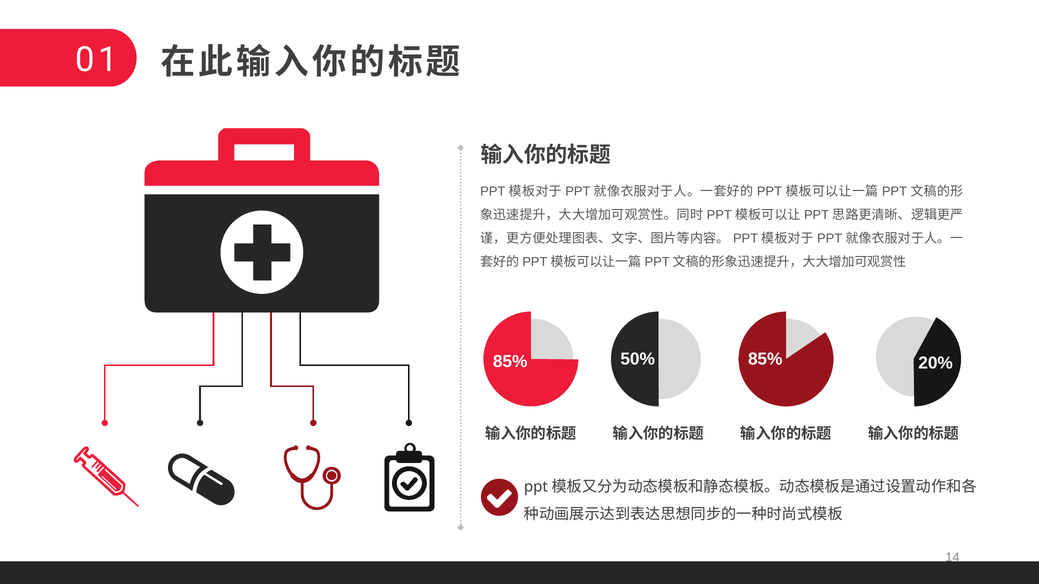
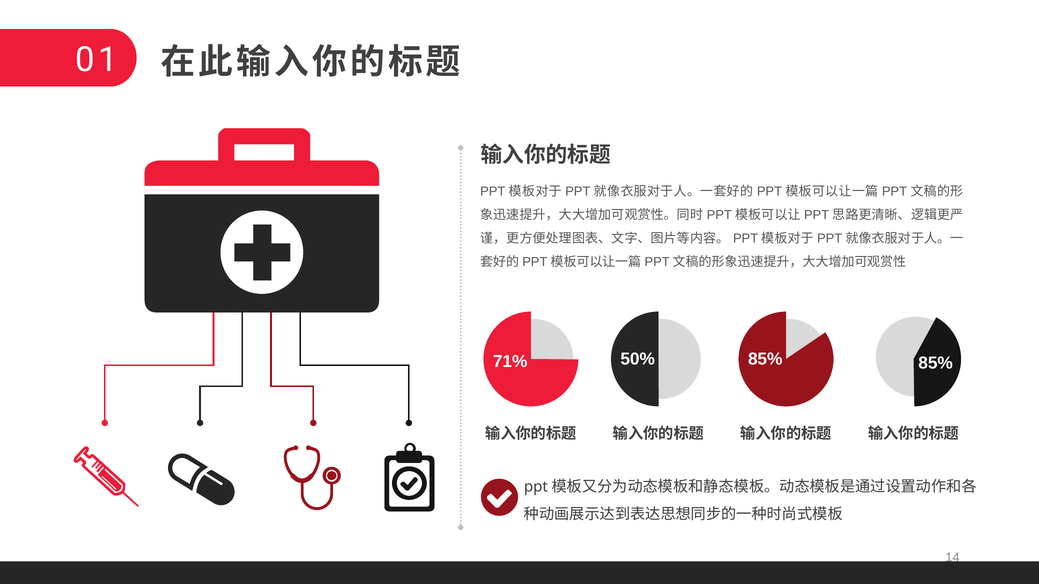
85%: 85% -> 71% (510, 362)
85% 20%: 20% -> 85% (936, 363)
